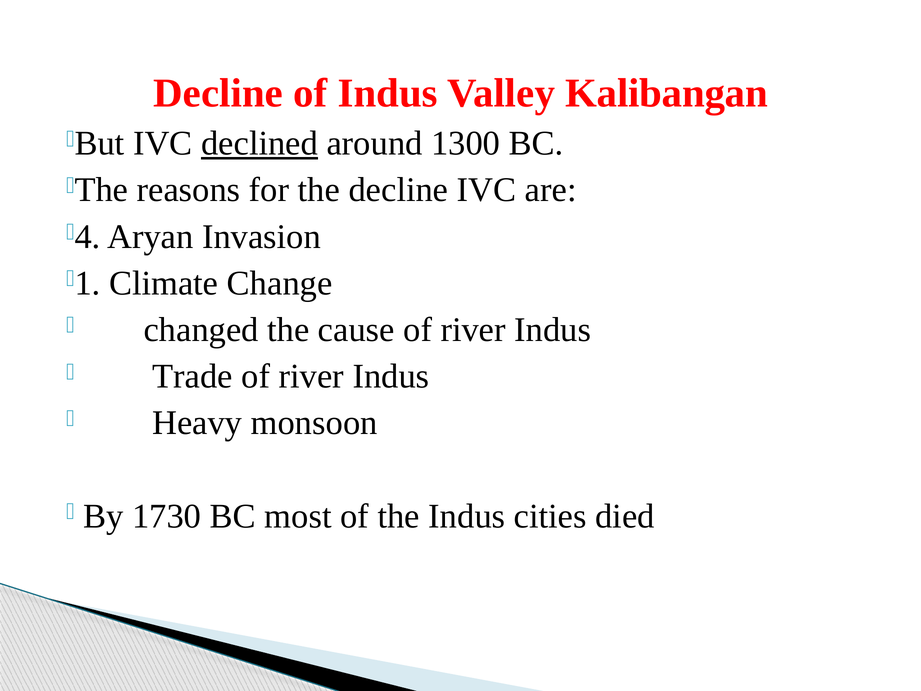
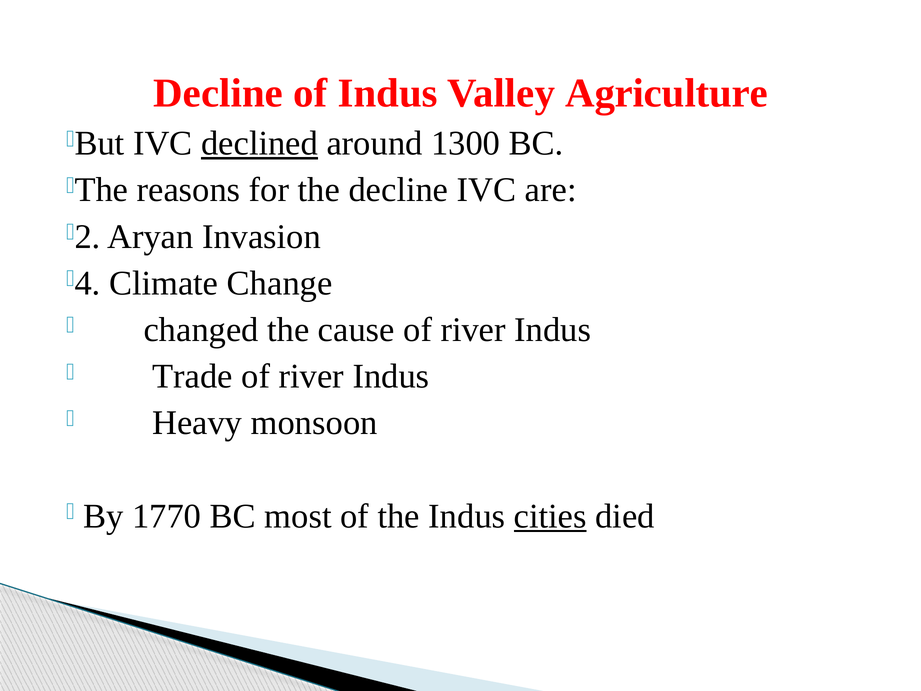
Kalibangan: Kalibangan -> Agriculture (667, 93)
4: 4 -> 2 (88, 237)
1: 1 -> 4 (88, 283)
1730: 1730 -> 1770 (167, 516)
cities underline: none -> present (550, 516)
